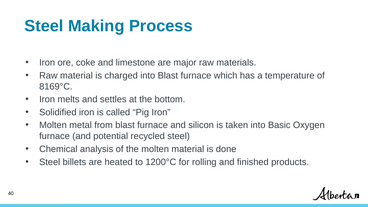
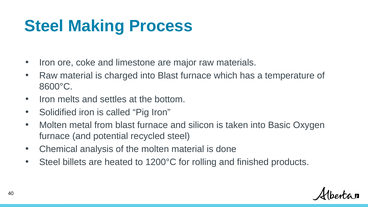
8169°C: 8169°C -> 8600°C (56, 87)
